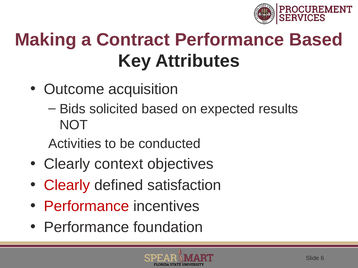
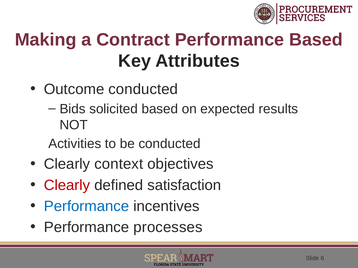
Outcome acquisition: acquisition -> conducted (143, 89)
Performance colour: red -> blue (87, 207)
foundation: foundation -> processes (168, 228)
